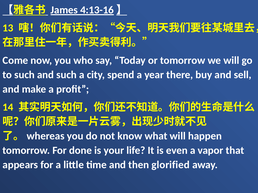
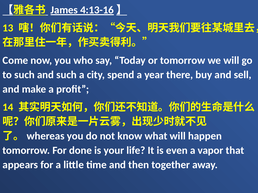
glorified: glorified -> together (171, 165)
